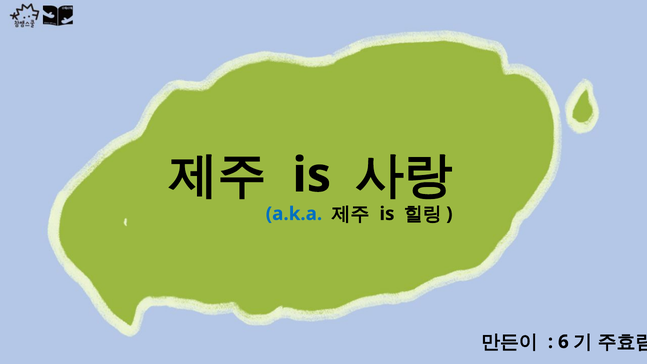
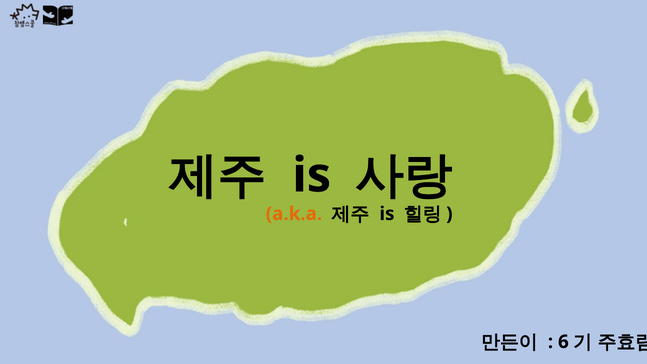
a.k.a colour: blue -> orange (294, 214)
